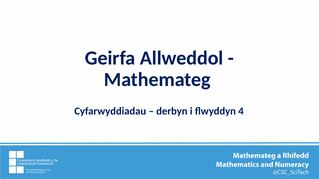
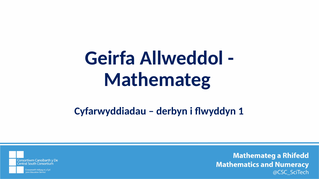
4: 4 -> 1 (241, 111)
